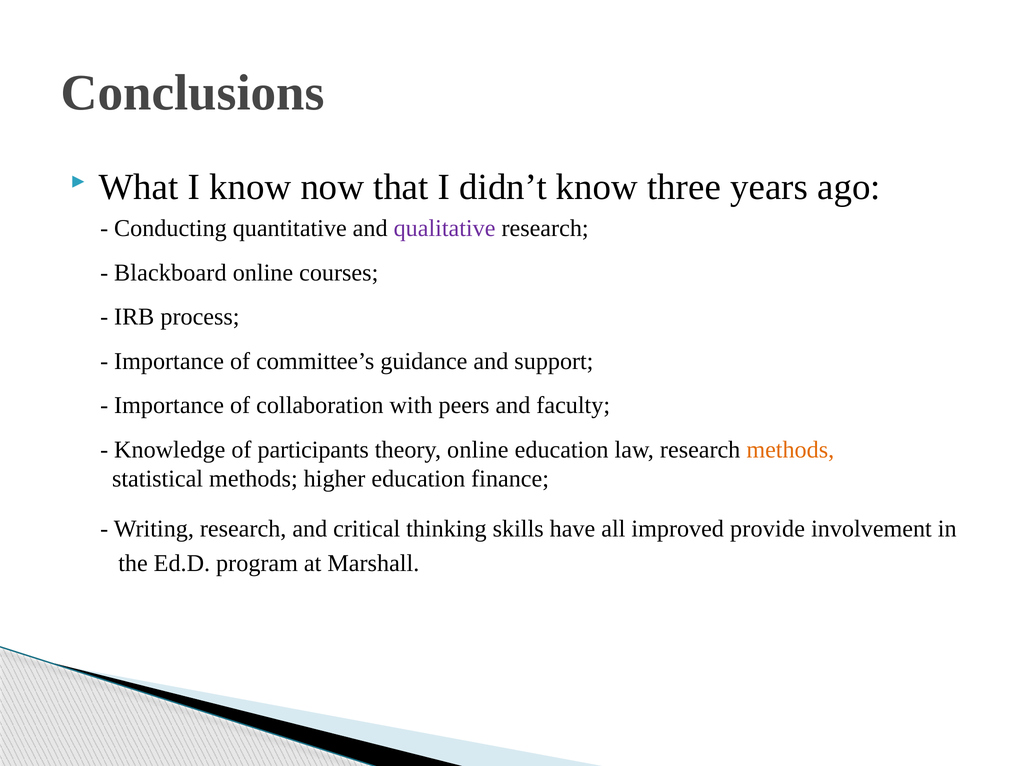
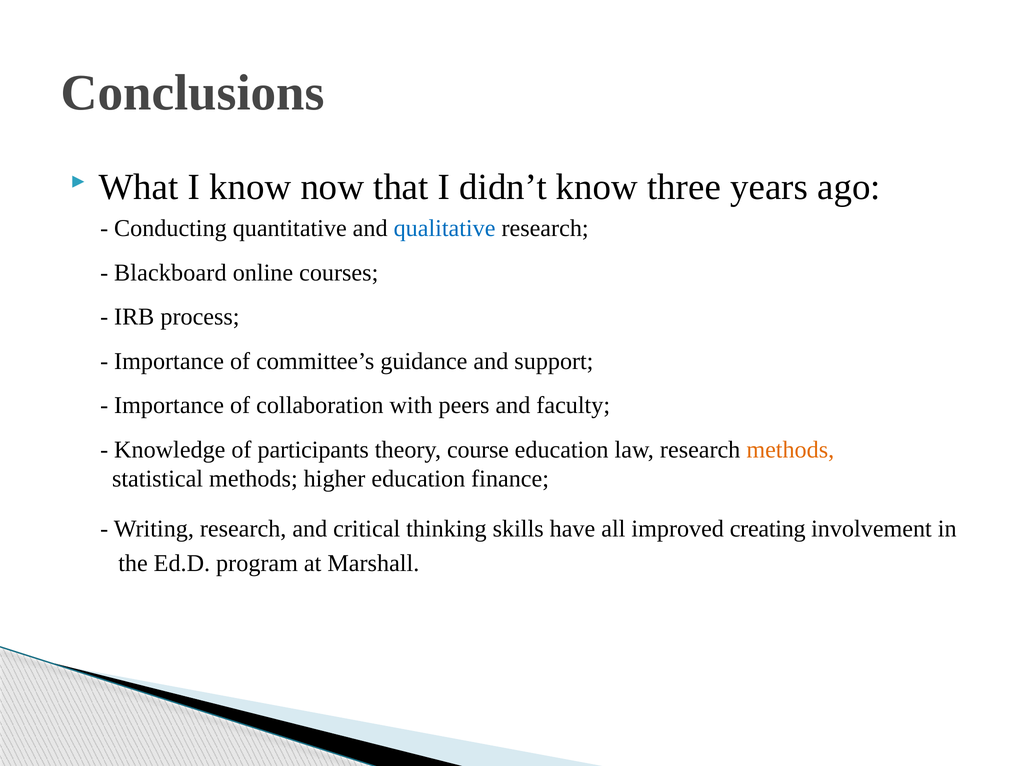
qualitative colour: purple -> blue (445, 228)
theory online: online -> course (478, 450)
provide: provide -> creating (768, 529)
